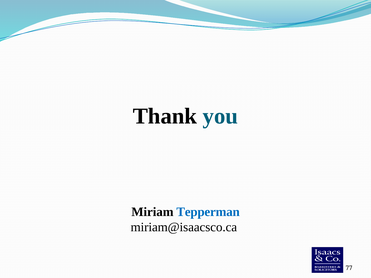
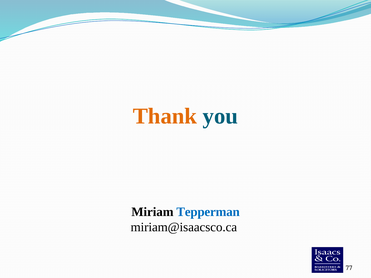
Thank colour: black -> orange (165, 116)
